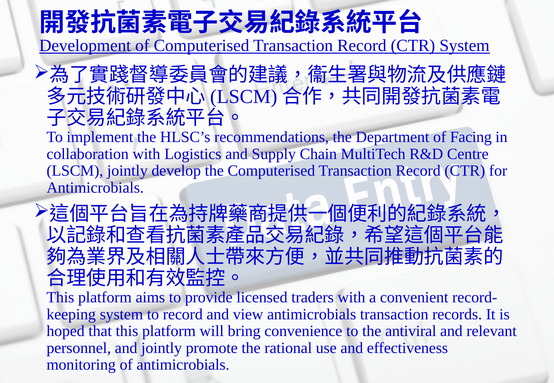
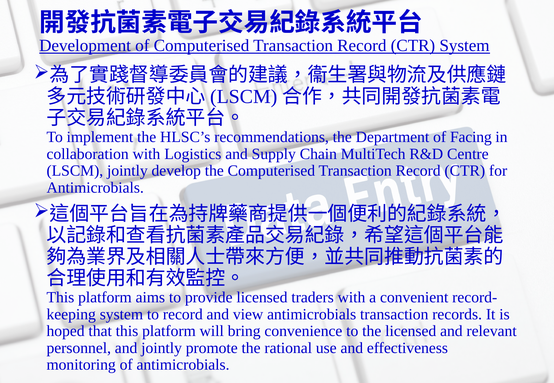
the antiviral: antiviral -> licensed (411, 332)
